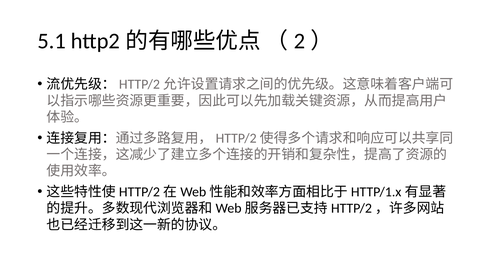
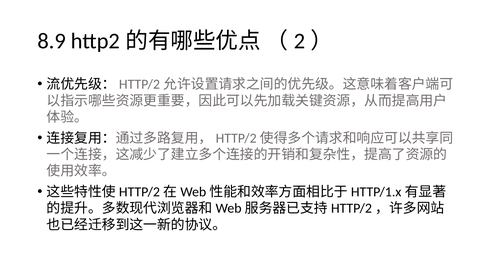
5.1: 5.1 -> 8.9 (52, 41)
